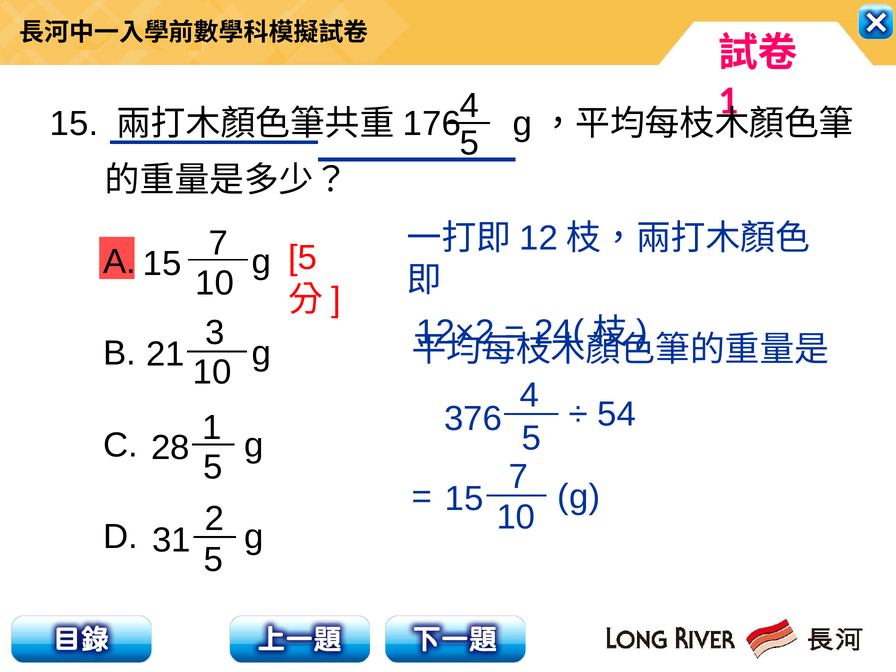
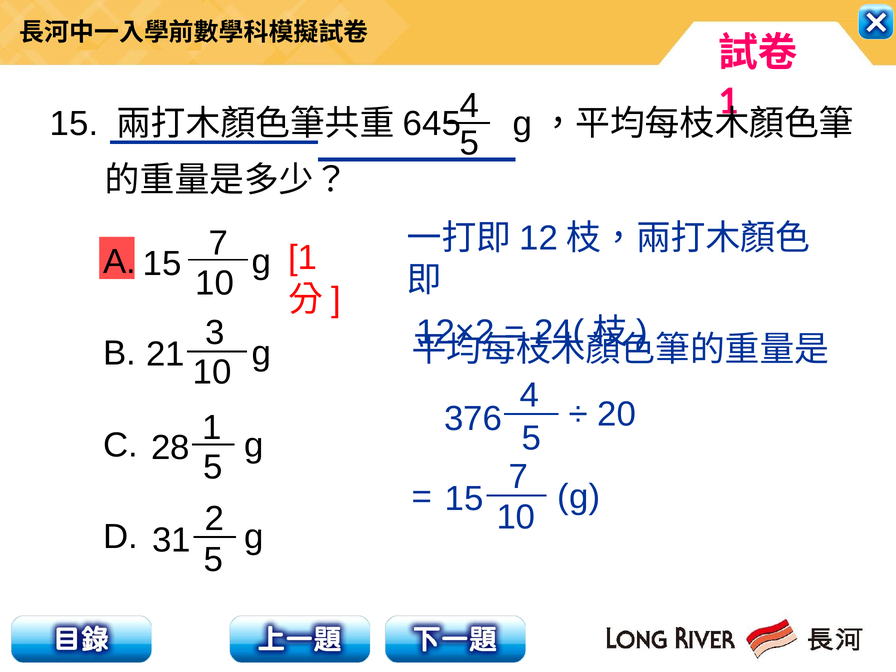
176: 176 -> 645 (432, 124)
5: 5 -> 1 (303, 258)
54: 54 -> 20 (617, 414)
